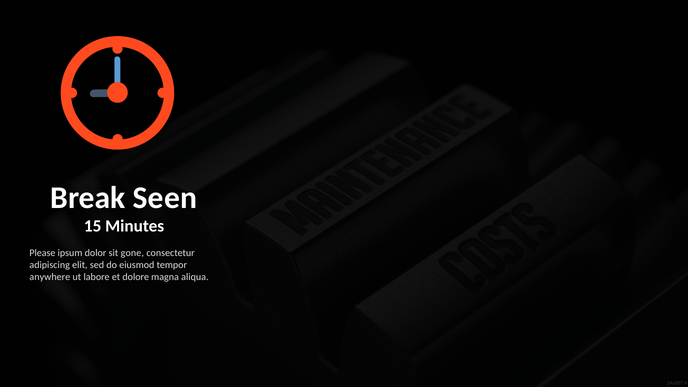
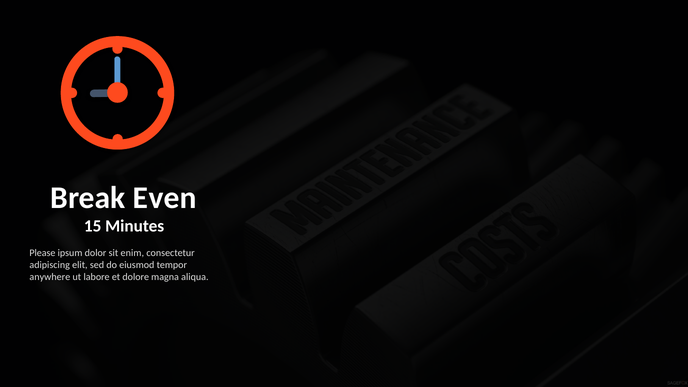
Seen: Seen -> Even (165, 198)
gone: gone -> enim (132, 253)
